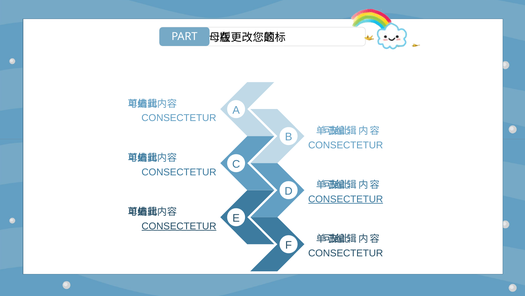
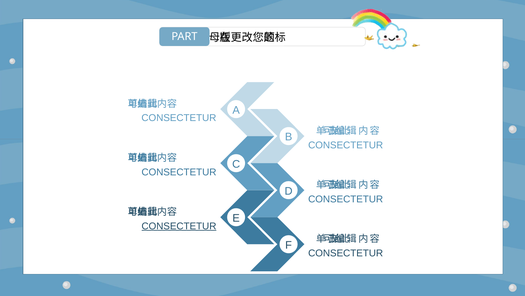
CONSECTETUR underline: present -> none (346, 199)
